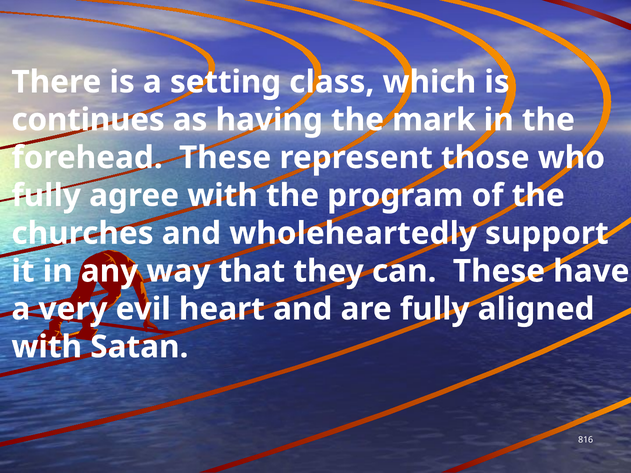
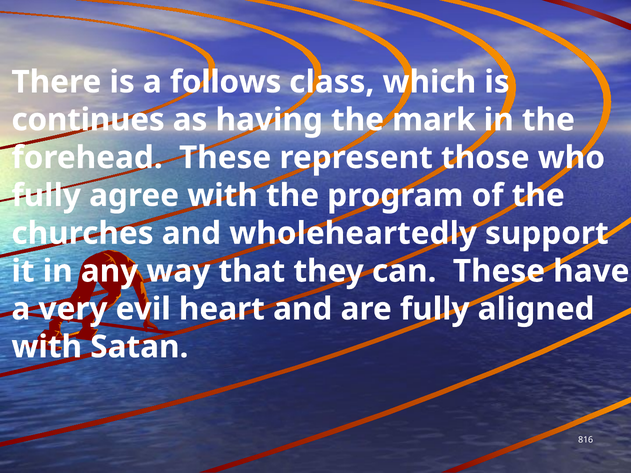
setting: setting -> follows (226, 82)
